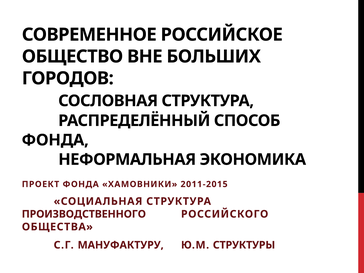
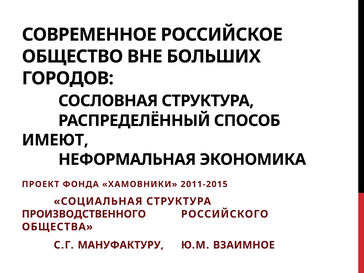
ФОНДА: ФОНДА -> ИМЕЮТ (55, 140)
СТРУКТУРЫ: СТРУКТУРЫ -> ВЗАИМНОЕ (244, 245)
